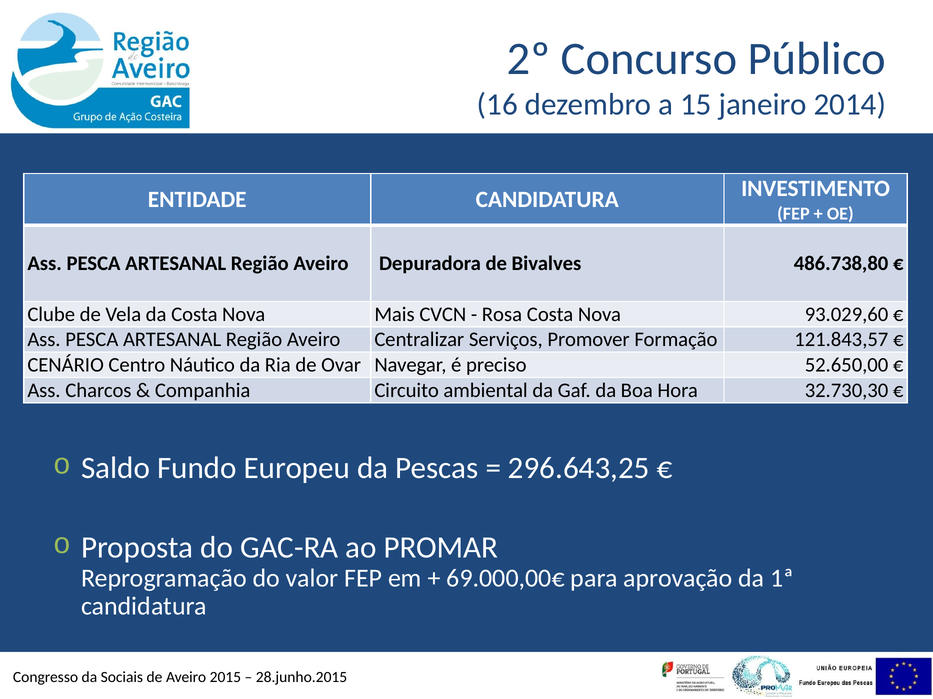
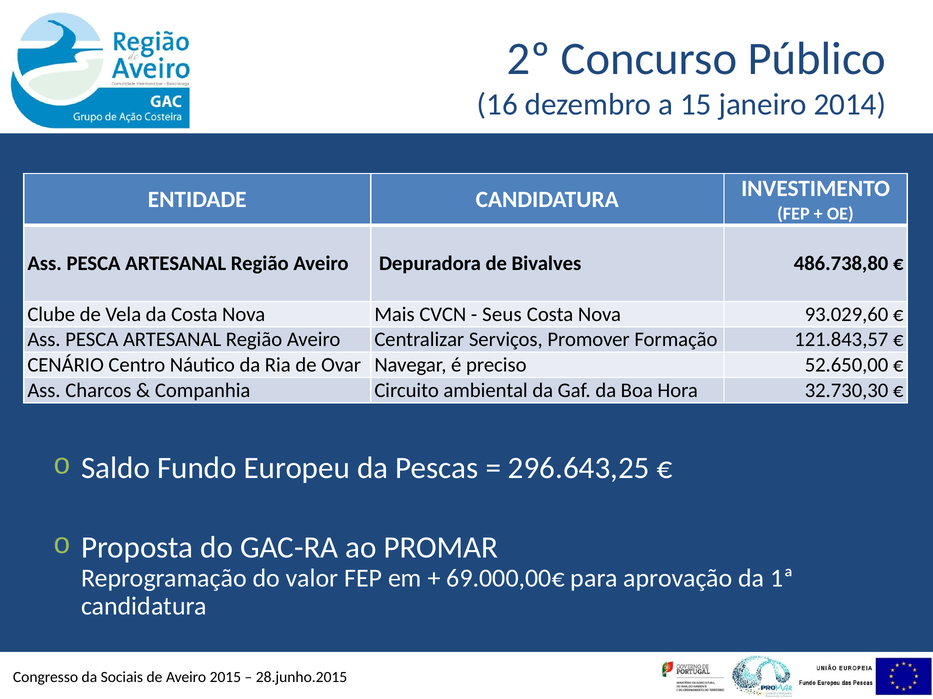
Rosa: Rosa -> Seus (502, 315)
